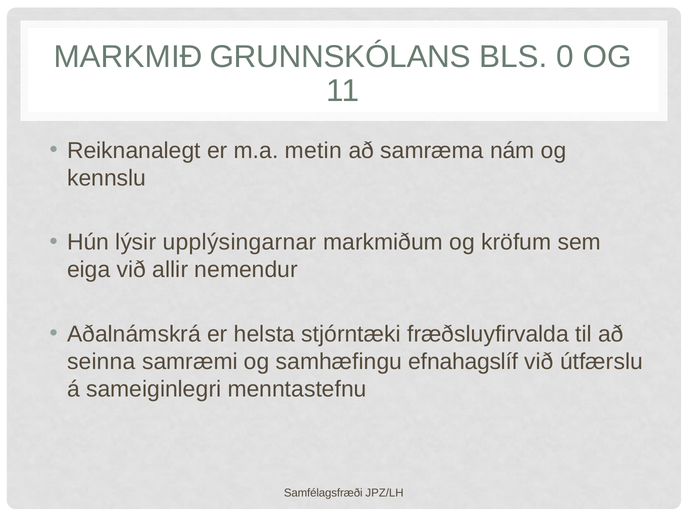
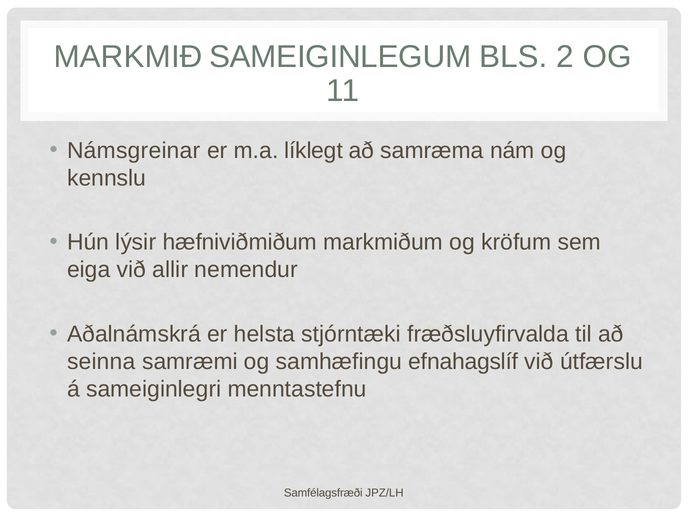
GRUNNSKÓLANS: GRUNNSKÓLANS -> SAMEIGINLEGUM (340, 57)
0: 0 -> 2 (565, 57)
Reiknanalegt: Reiknanalegt -> Námsgreinar (134, 151)
metin: metin -> líklegt (314, 151)
upplýsingarnar: upplýsingarnar -> hæfniviðmiðum (240, 242)
